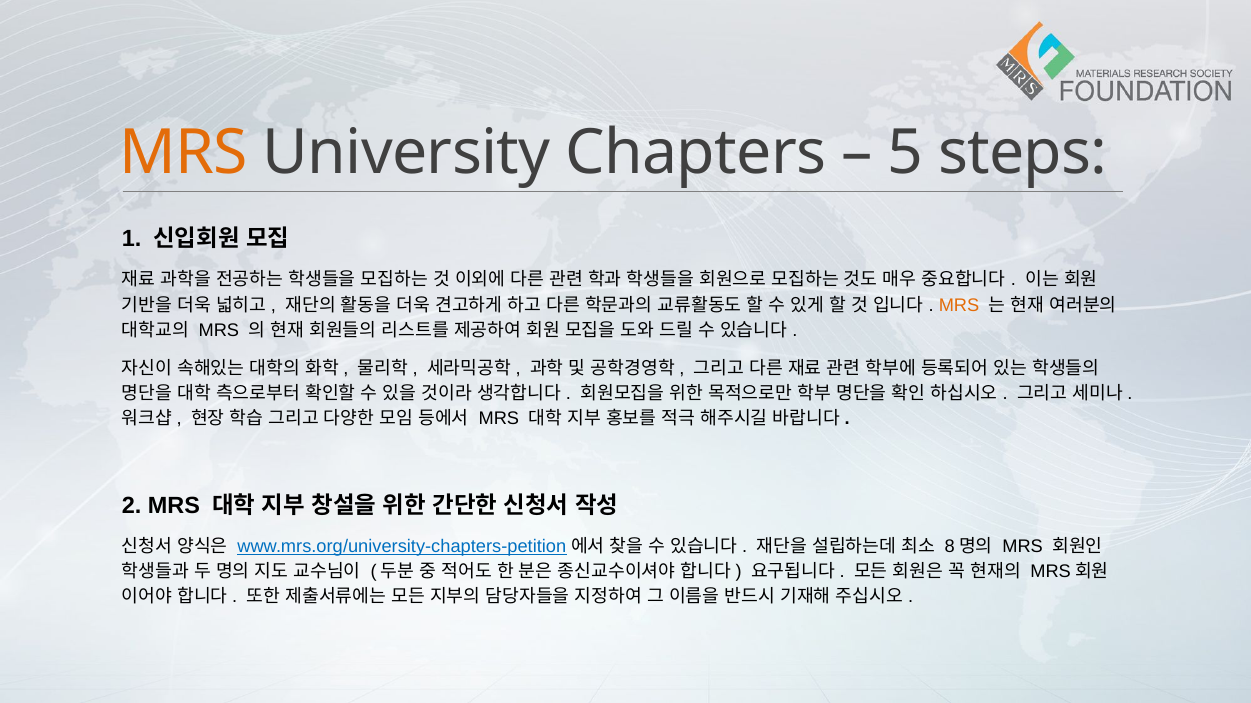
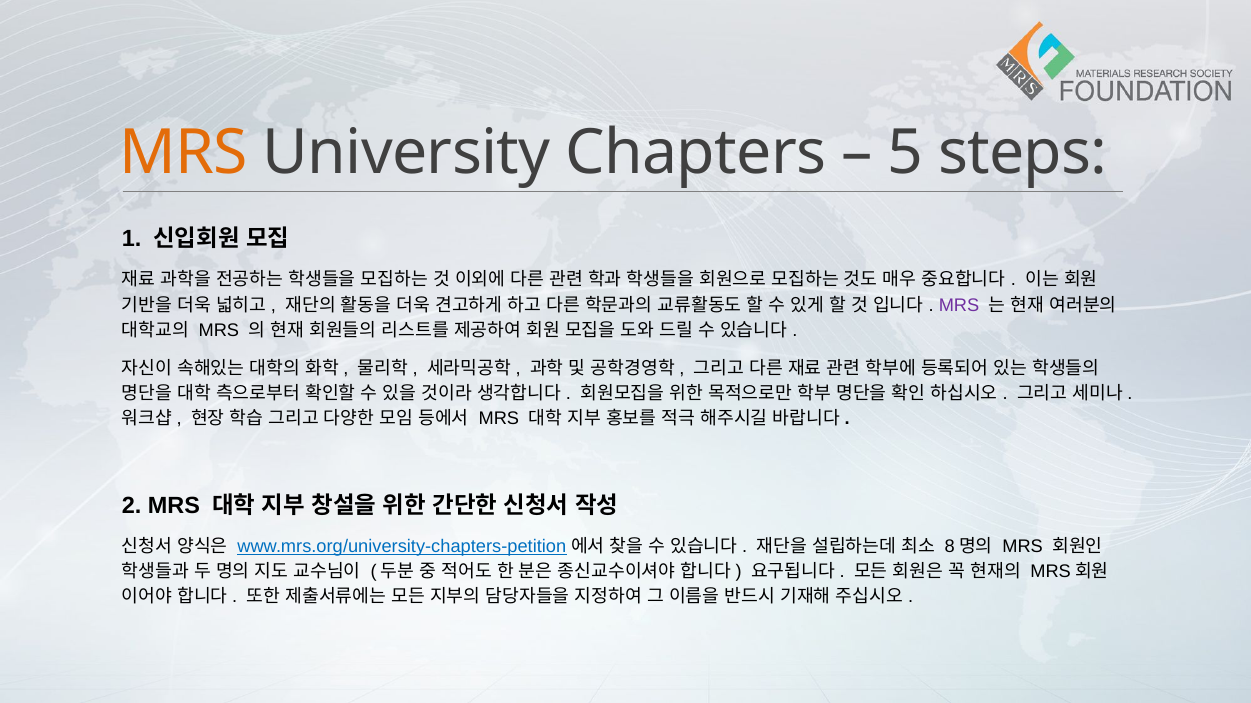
MRS colour: orange -> purple (959, 305)
